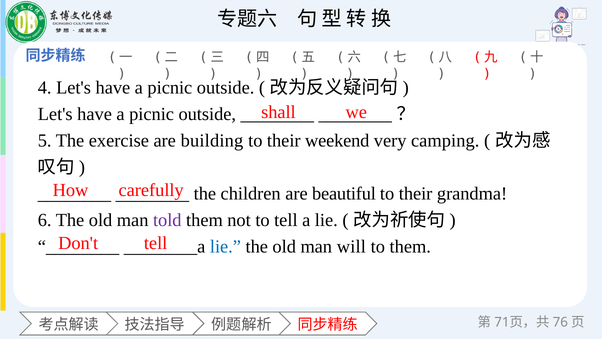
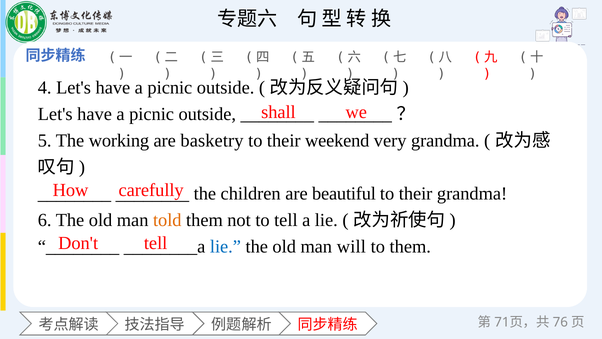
exercise: exercise -> working (119, 140)
building: building -> basketry (212, 140)
very camping: camping -> grandma (445, 140)
told colour: purple -> orange (167, 220)
